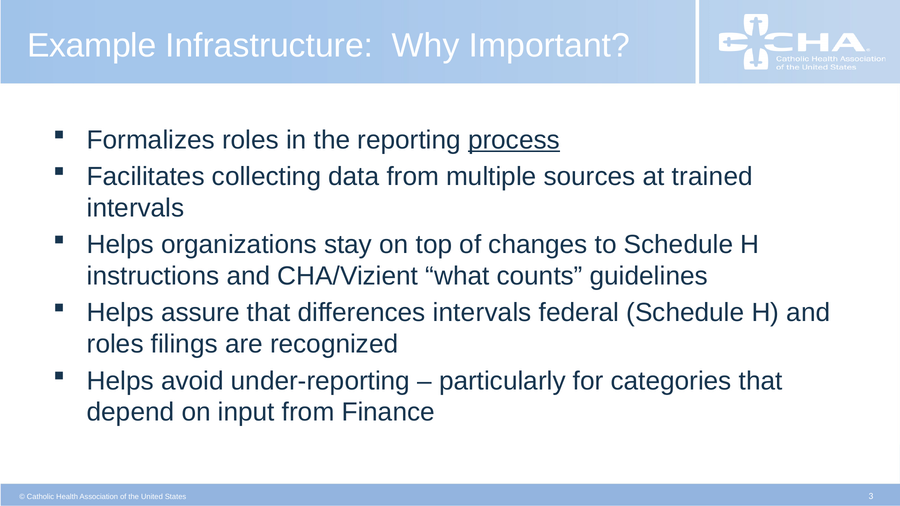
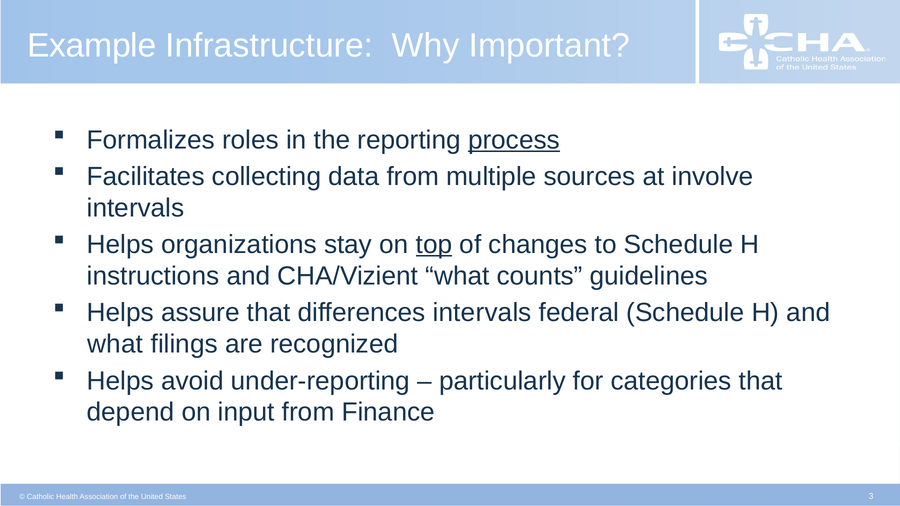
trained: trained -> involve (713, 177)
top underline: none -> present (434, 245)
roles: roles -> what (115, 344)
